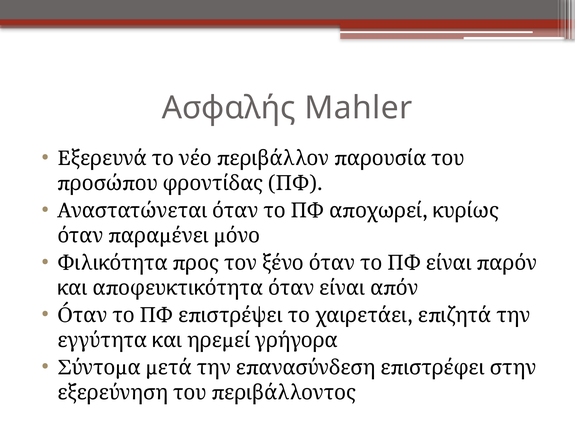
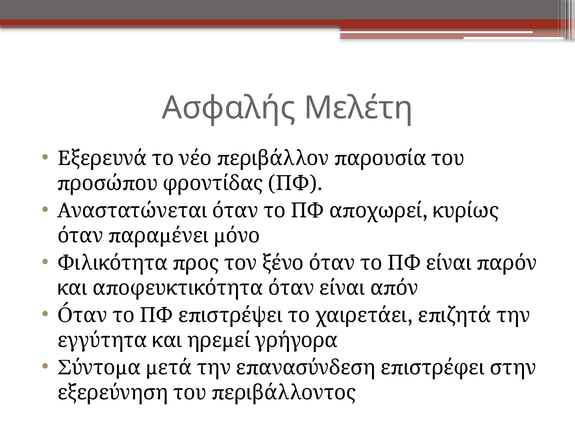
Mahler: Mahler -> Μελέτη (359, 108)
